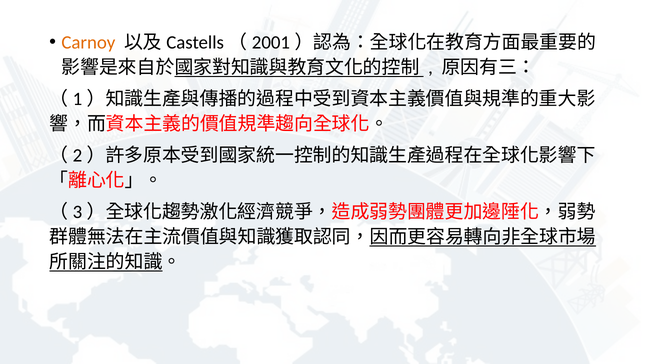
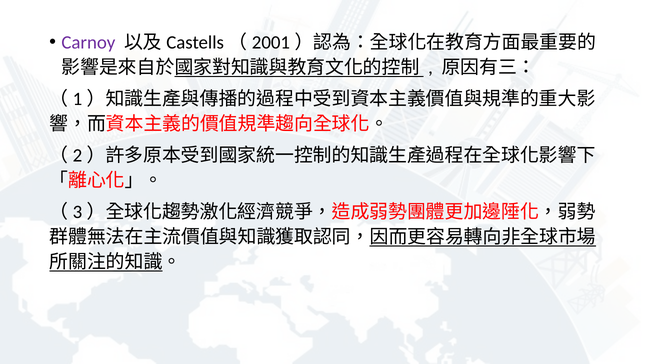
Carnoy colour: orange -> purple (88, 43)
